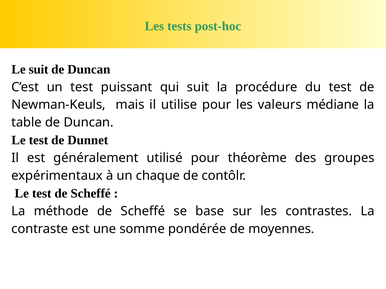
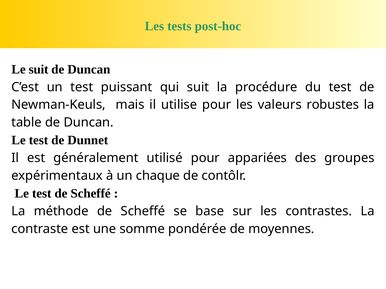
médiane: médiane -> robustes (333, 105)
théorème: théorème -> appariées (257, 158)
